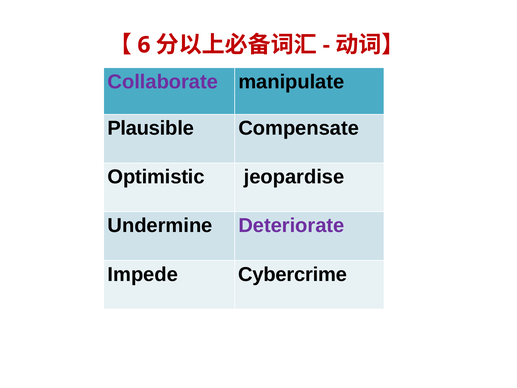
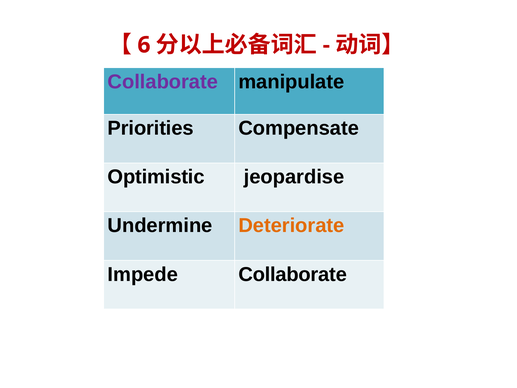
Plausible: Plausible -> Priorities (151, 128)
Deteriorate colour: purple -> orange (291, 226)
Impede Cybercrime: Cybercrime -> Collaborate (293, 274)
